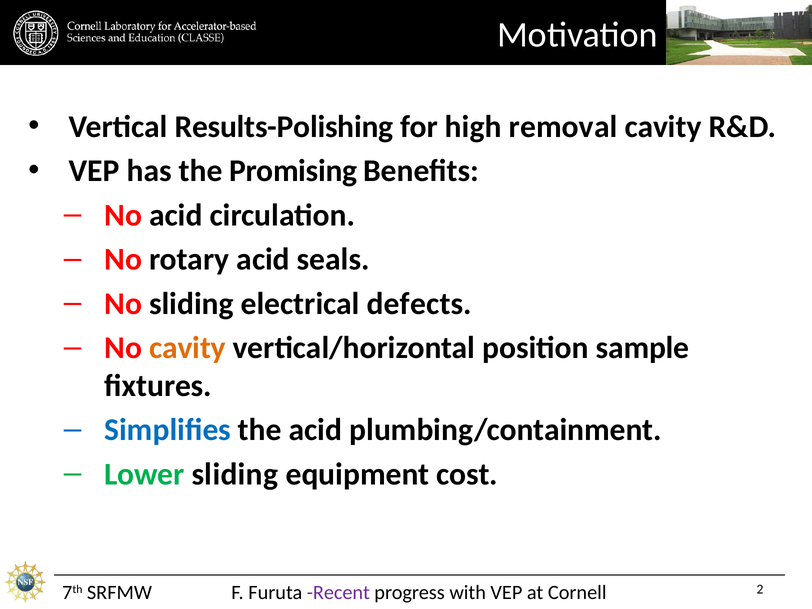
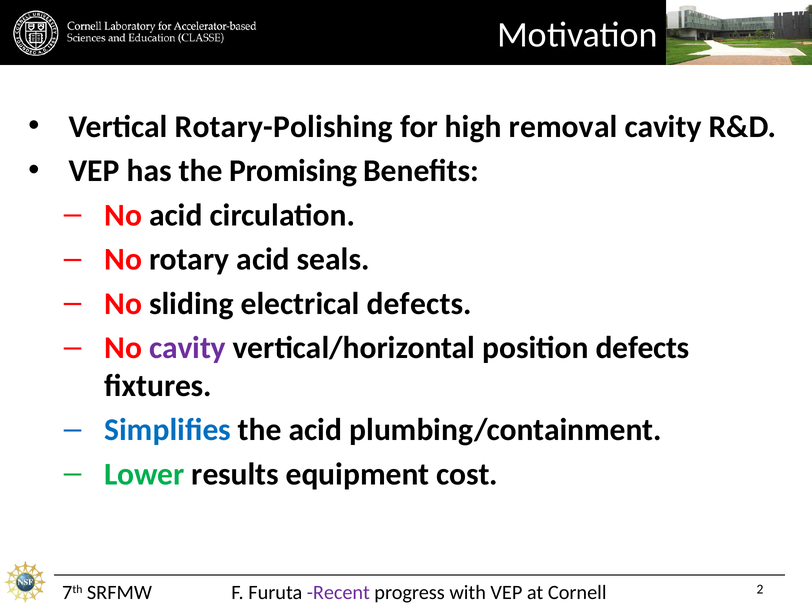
Results-Polishing: Results-Polishing -> Rotary-Polishing (284, 127)
cavity colour: orange -> purple (187, 348)
position sample: sample -> defects (643, 348)
Lower sliding: sliding -> results (235, 474)
